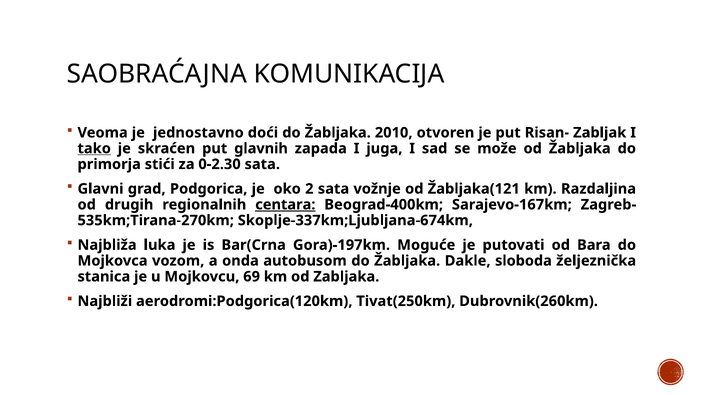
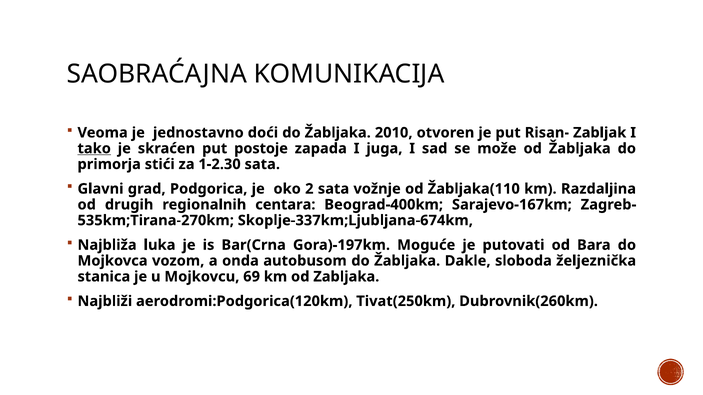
glavnih: glavnih -> postoje (261, 149)
0-2.30: 0-2.30 -> 1-2.30 (220, 164)
Žabljaka(121: Žabljaka(121 -> Žabljaka(110 (474, 189)
centara underline: present -> none (285, 205)
